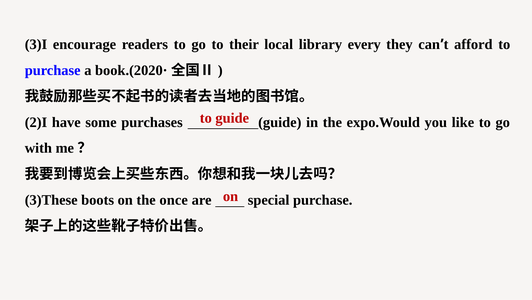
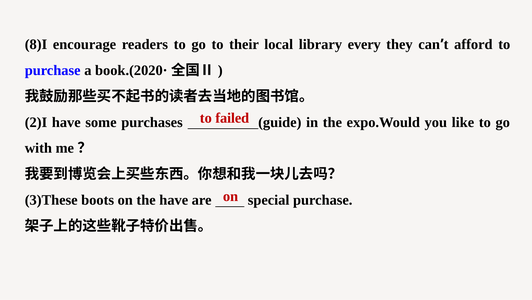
3)I: 3)I -> 8)I (36, 44)
to guide: guide -> failed (232, 118)
the once: once -> have (174, 200)
